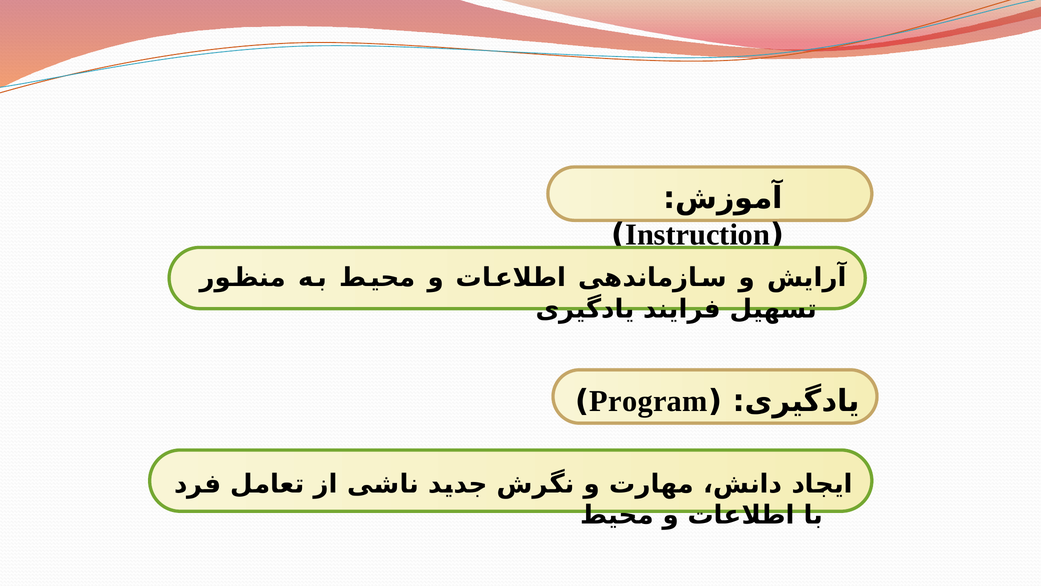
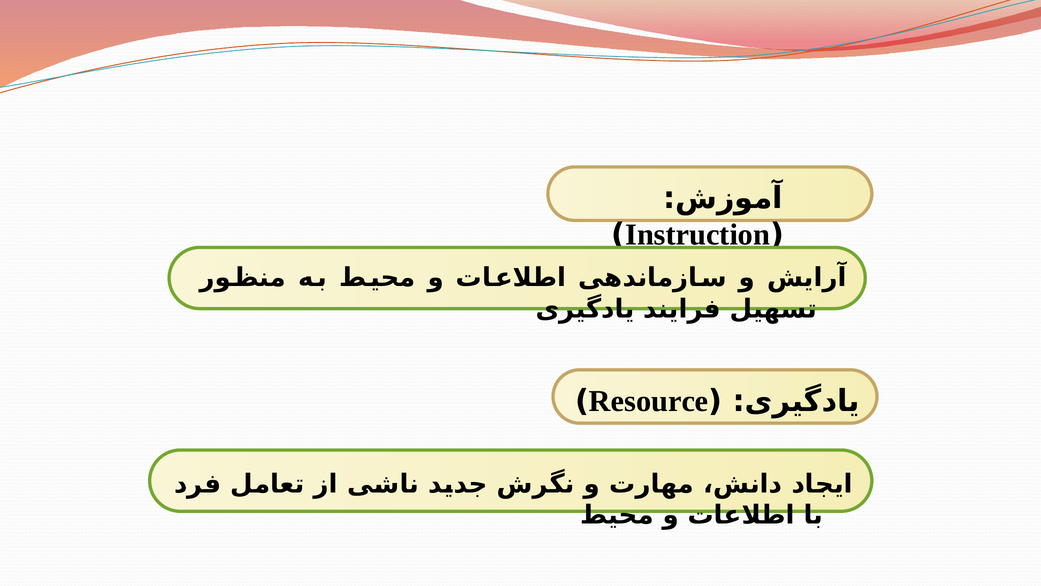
Program: Program -> Resource (649, 401)
